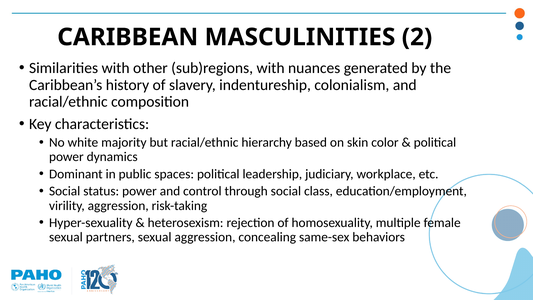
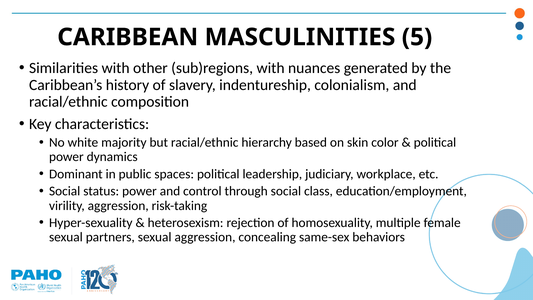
2: 2 -> 5 (417, 37)
